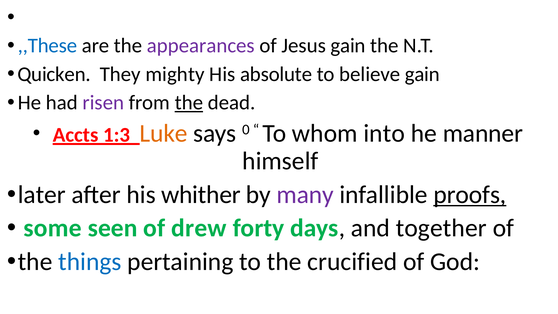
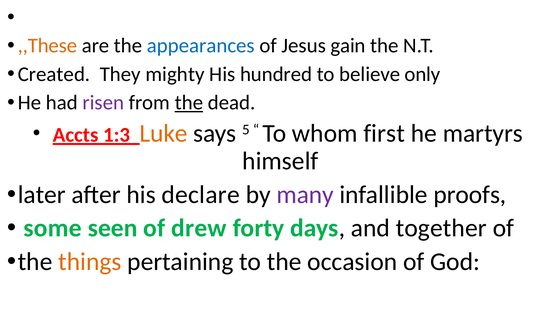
,,These colour: blue -> orange (47, 46)
appearances colour: purple -> blue (201, 46)
Quicken: Quicken -> Created (54, 74)
absolute: absolute -> hundred (276, 74)
believe gain: gain -> only (422, 74)
0: 0 -> 5 (246, 129)
into: into -> first (384, 133)
manner: manner -> martyrs (483, 133)
whither: whither -> declare (201, 195)
proofs underline: present -> none (470, 195)
things colour: blue -> orange (90, 262)
crucified: crucified -> occasion (352, 262)
